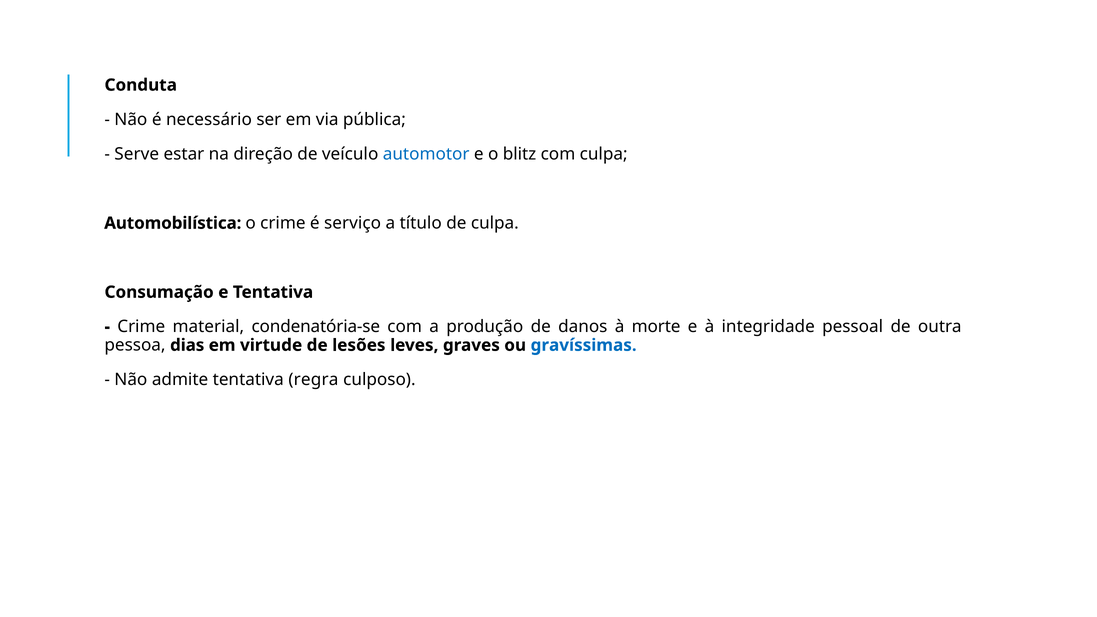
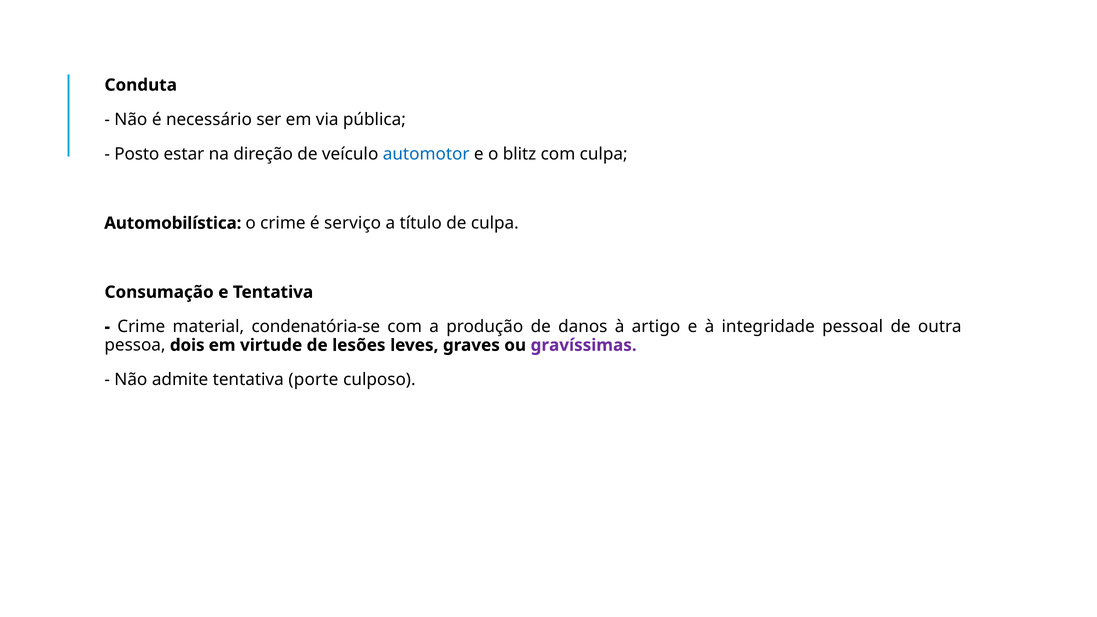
Serve: Serve -> Posto (137, 154)
morte: morte -> artigo (656, 327)
dias: dias -> dois (187, 345)
gravíssimas colour: blue -> purple (584, 345)
regra: regra -> porte (313, 380)
